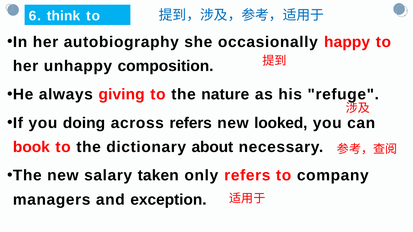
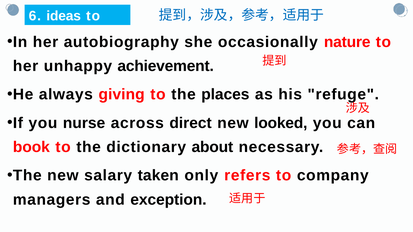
think: think -> ideas (64, 16)
happy: happy -> nature (347, 42)
composition: composition -> achievement (166, 66)
nature: nature -> places (225, 95)
doing: doing -> nurse (84, 123)
across refers: refers -> direct (191, 123)
